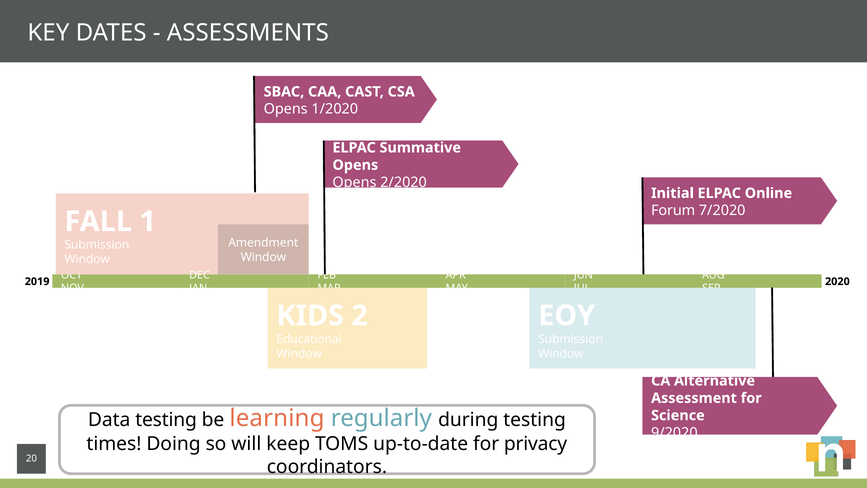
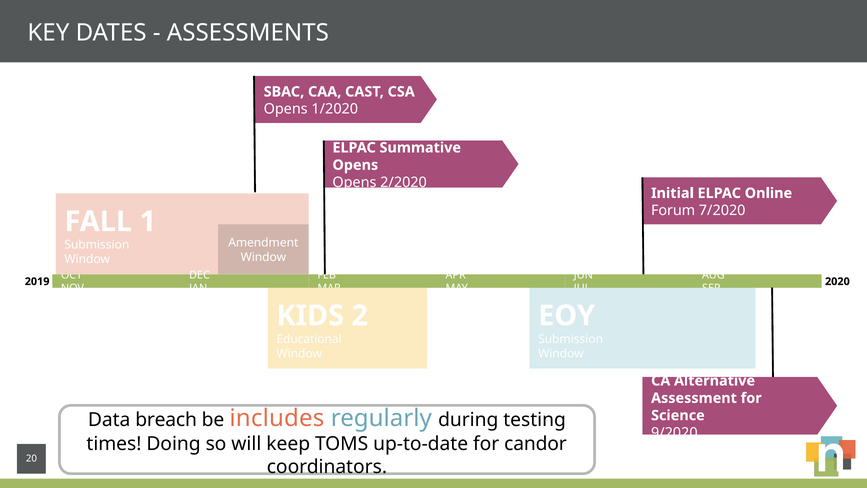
Data testing: testing -> breach (166, 419)
learning: learning -> includes (277, 418)
privacy: privacy -> candor (536, 443)
